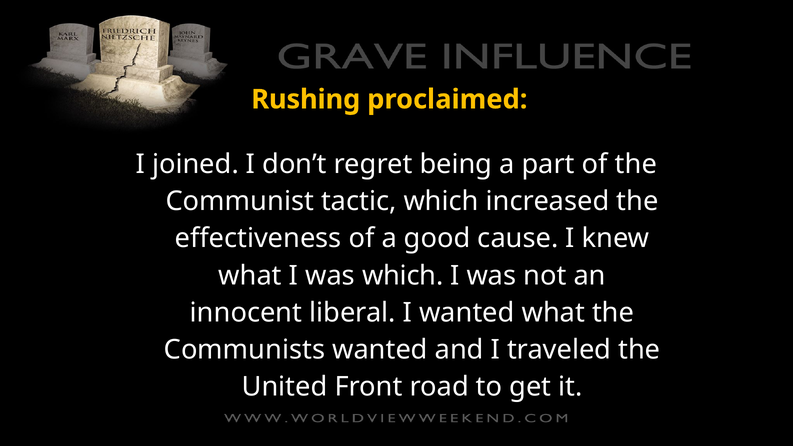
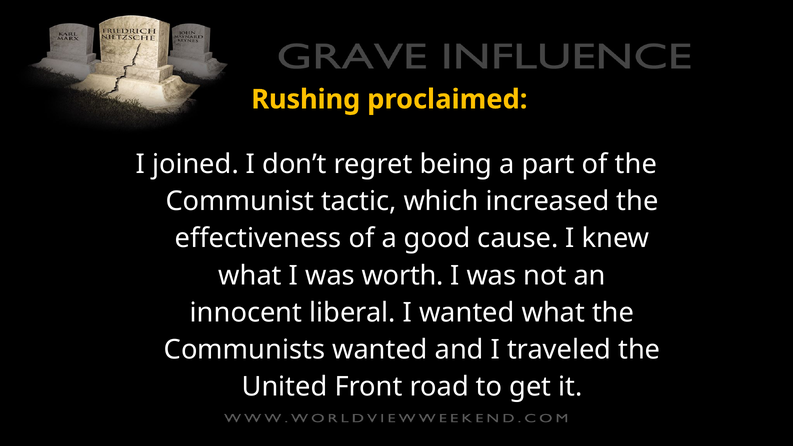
was which: which -> worth (403, 276)
